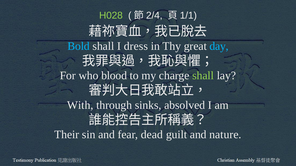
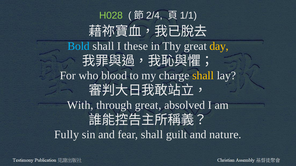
dress: dress -> these (136, 46)
day colour: light blue -> yellow (219, 46)
shall colour: light green -> yellow (203, 76)
through sinks: sinks -> great (148, 105)
Their: Their -> Fully (67, 135)
fear dead: dead -> shall (152, 135)
